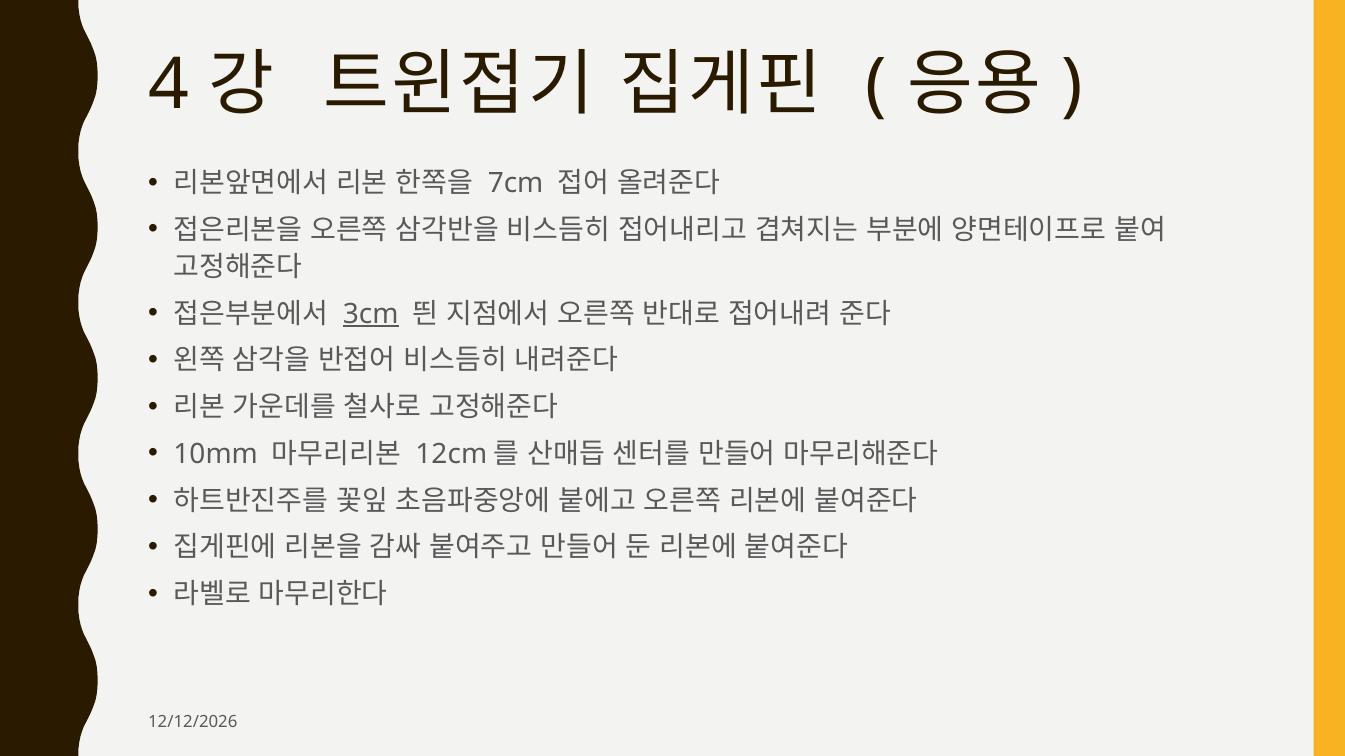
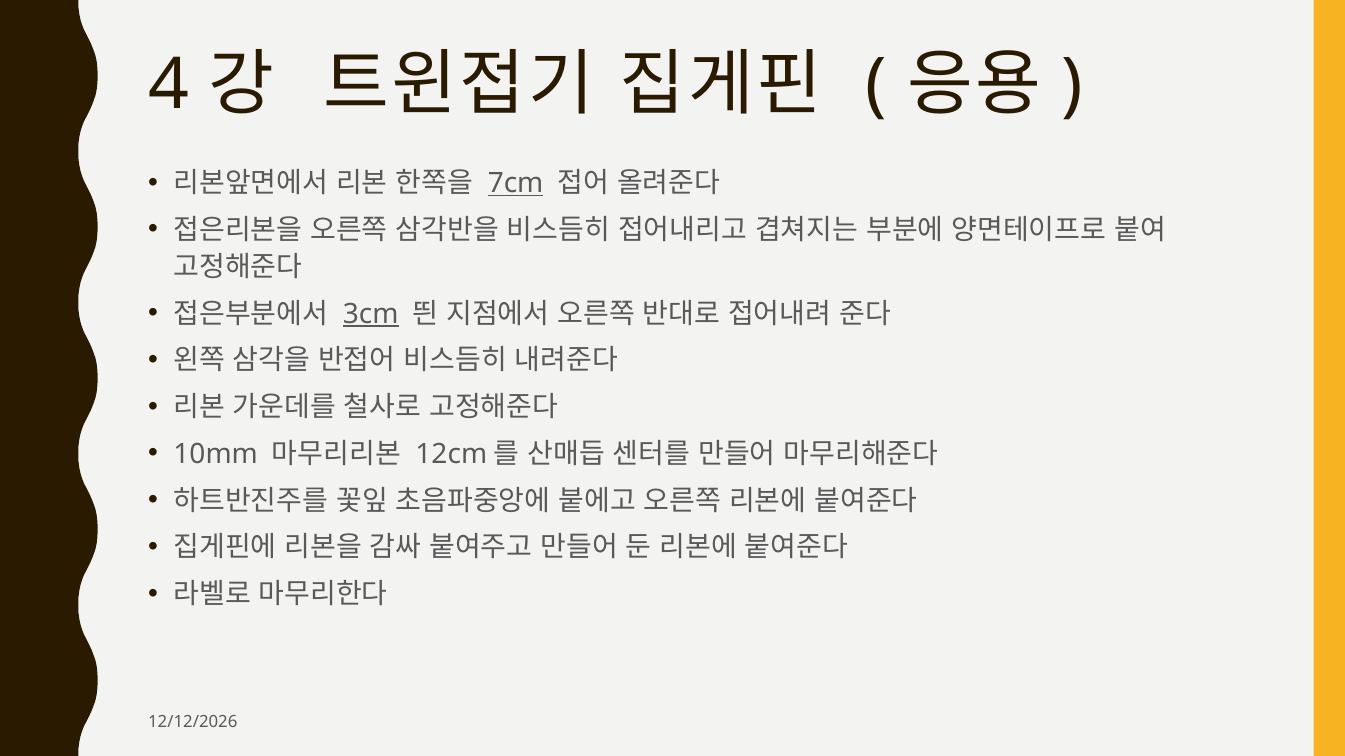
7cm underline: none -> present (516, 184)
